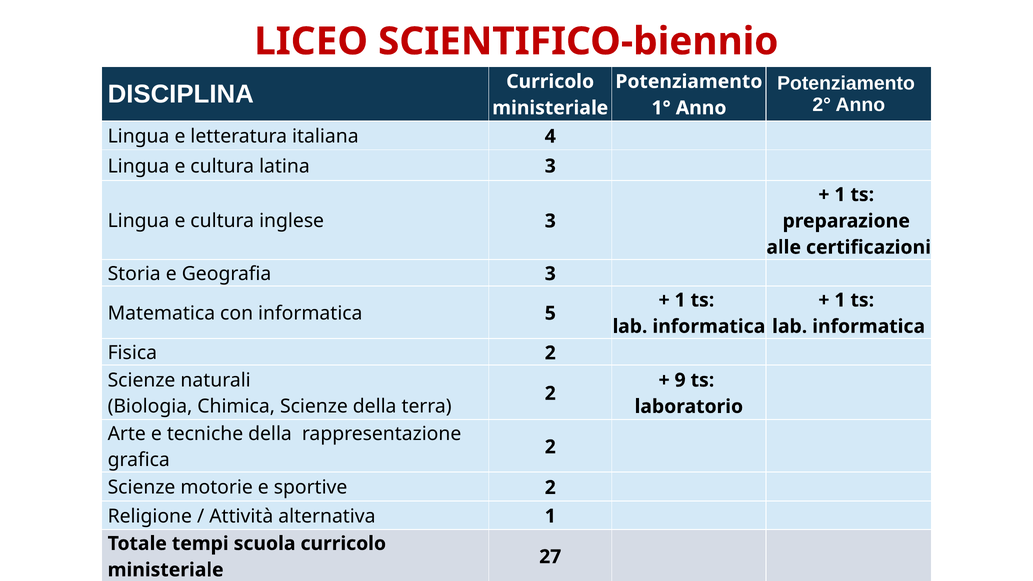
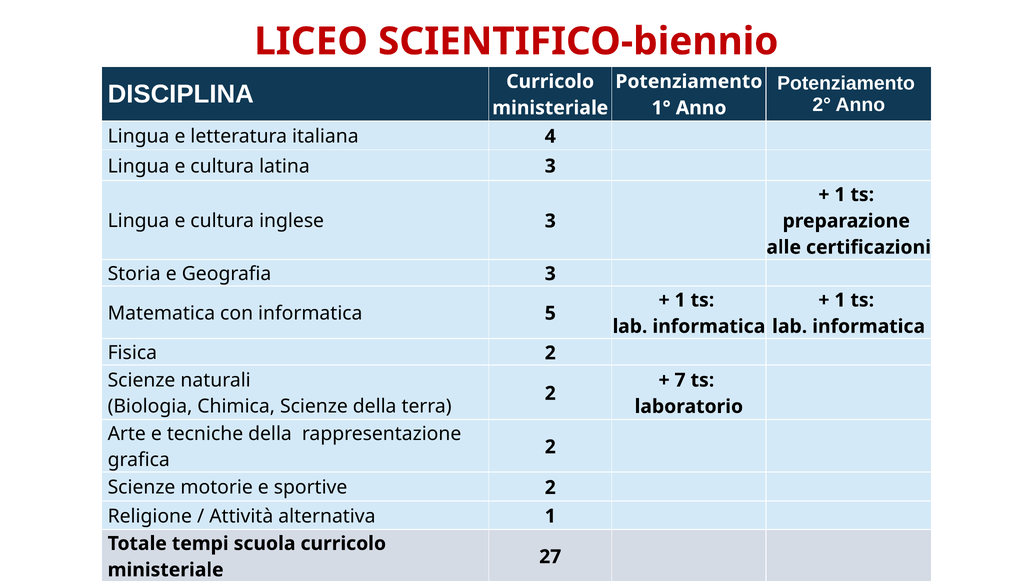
9: 9 -> 7 (680, 380)
